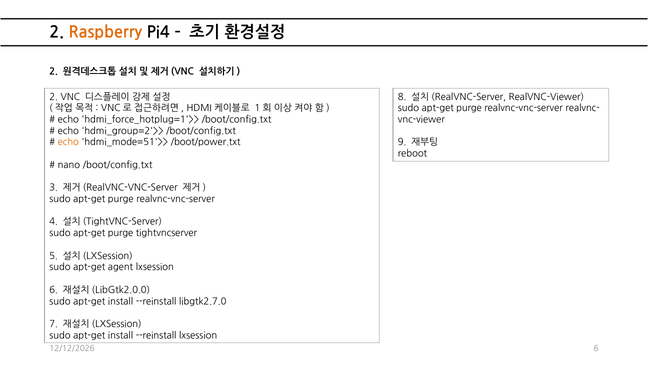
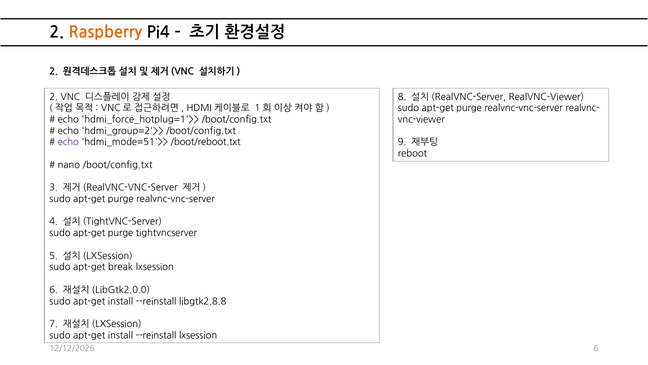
echo colour: orange -> purple (68, 142)
/boot/power.txt: /boot/power.txt -> /boot/reboot.txt (206, 142)
agent: agent -> break (120, 267)
libgtk2.7.0: libgtk2.7.0 -> libgtk2.8.8 (203, 301)
